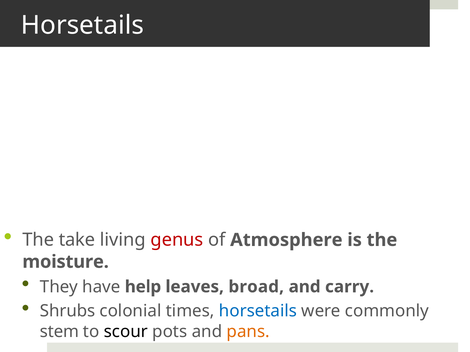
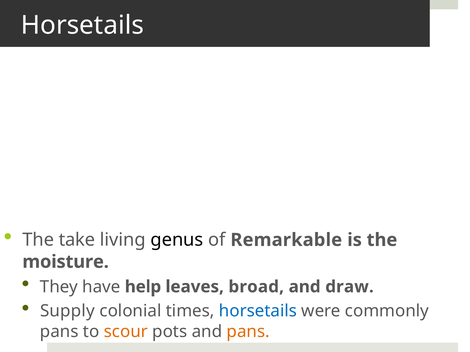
genus colour: red -> black (177, 240)
Atmosphere: Atmosphere -> Remarkable (286, 240)
carry: carry -> draw (349, 287)
Shrubs: Shrubs -> Supply (67, 311)
stem: stem -> pans (59, 332)
scour colour: black -> orange (126, 332)
